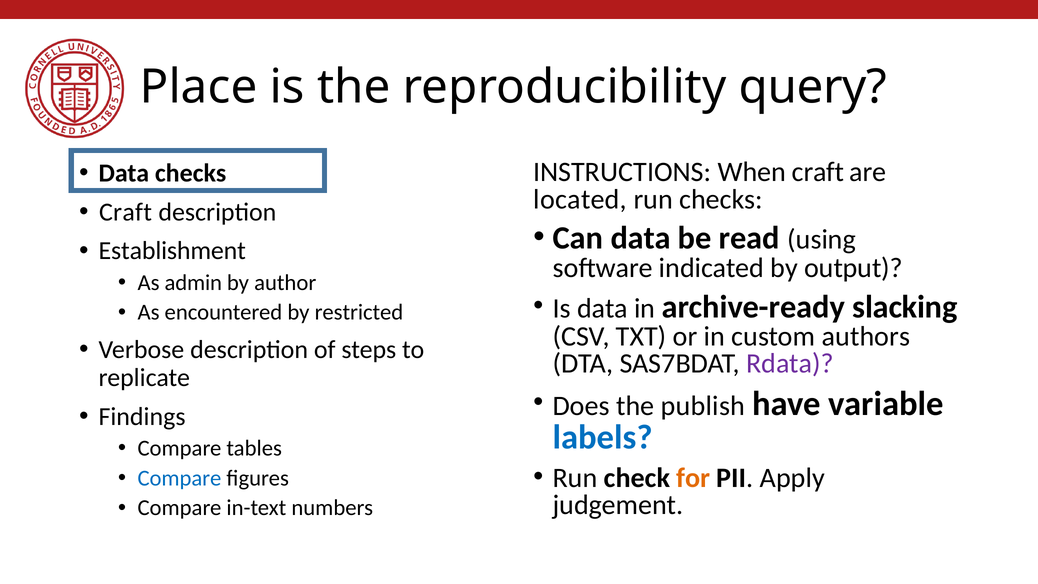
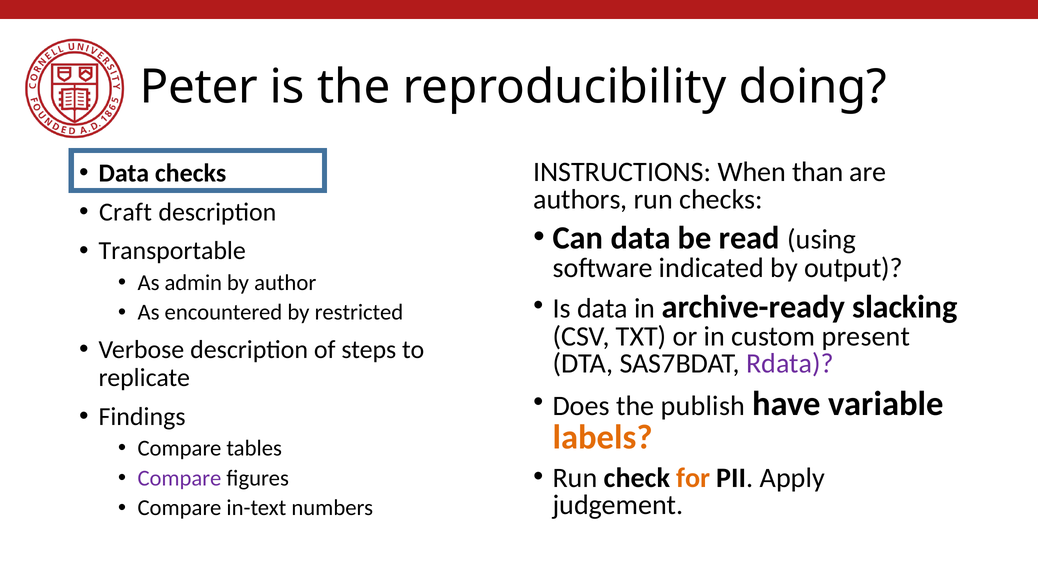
Place: Place -> Peter (199, 87)
query: query -> doing (813, 87)
When craft: craft -> than (818, 172)
located: located -> authors (580, 199)
Establishment: Establishment -> Transportable (172, 251)
authors: authors -> present (866, 336)
labels colour: blue -> orange (603, 437)
Compare colour: blue -> purple (179, 478)
